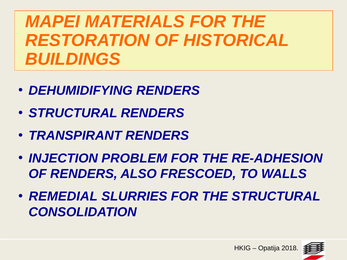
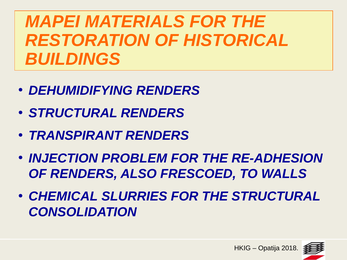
REMEDIAL: REMEDIAL -> CHEMICAL (63, 197)
